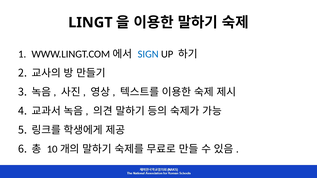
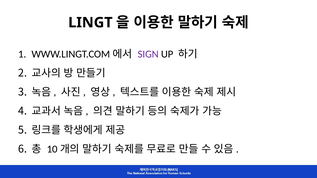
SIGN colour: blue -> purple (148, 54)
